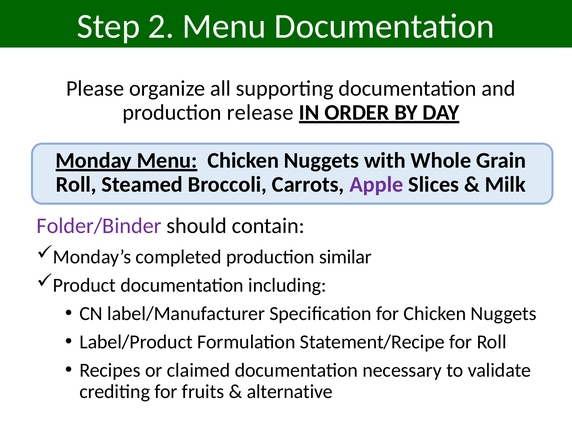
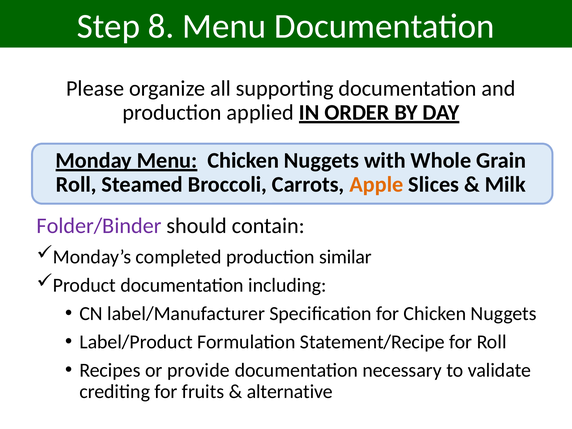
2: 2 -> 8 (161, 26)
release: release -> applied (260, 113)
Apple colour: purple -> orange (376, 185)
claimed: claimed -> provide (198, 370)
